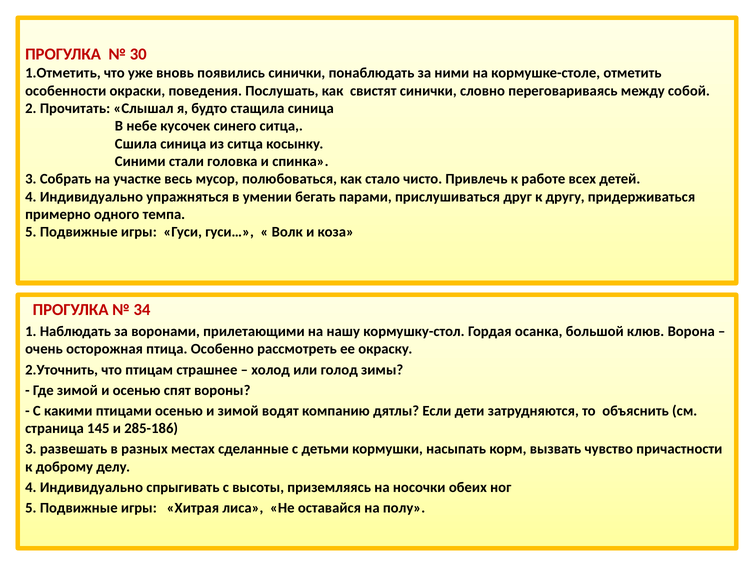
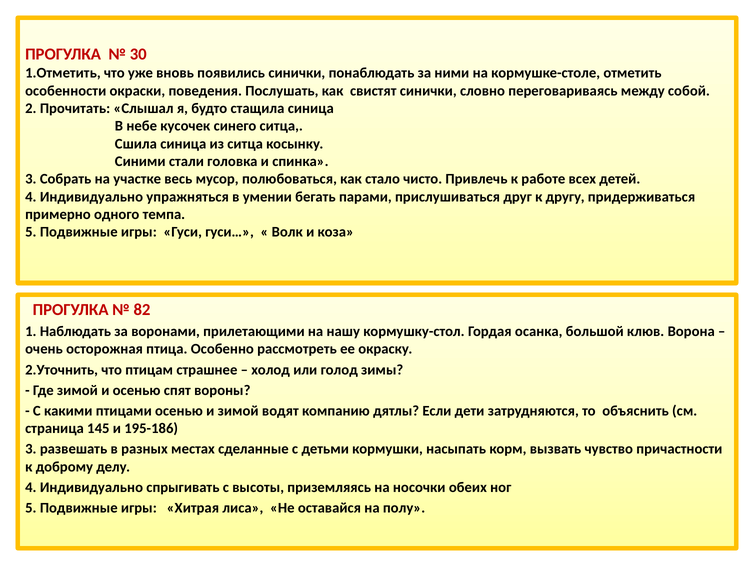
34: 34 -> 82 (142, 309)
285-186: 285-186 -> 195-186 (151, 428)
